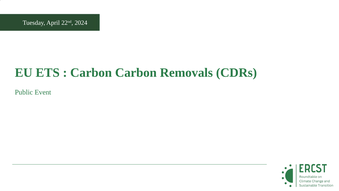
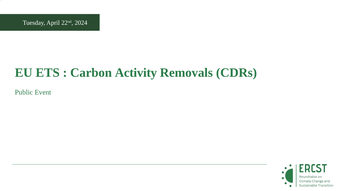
Carbon Carbon: Carbon -> Activity (136, 73)
